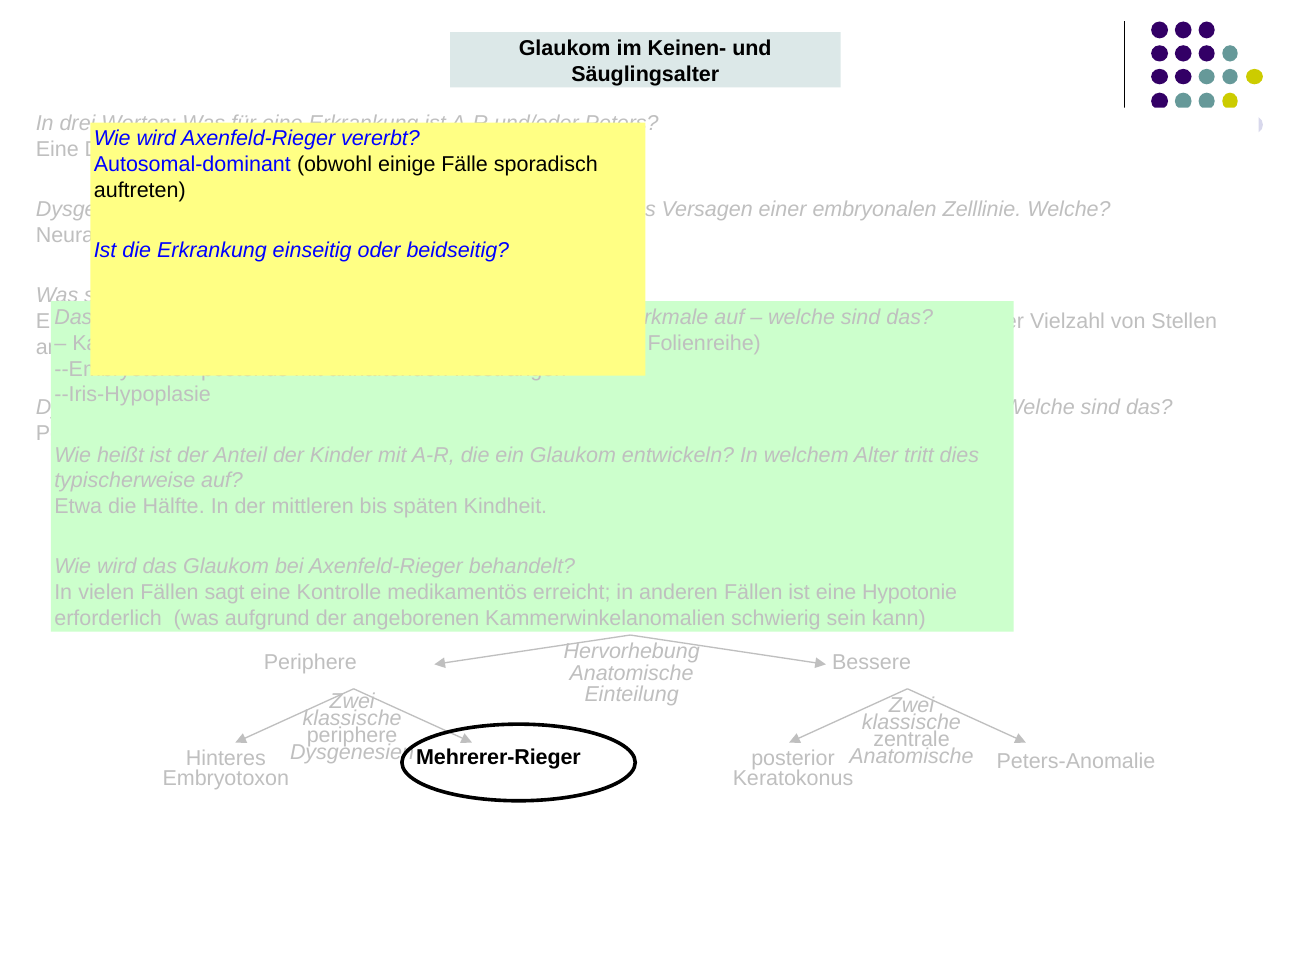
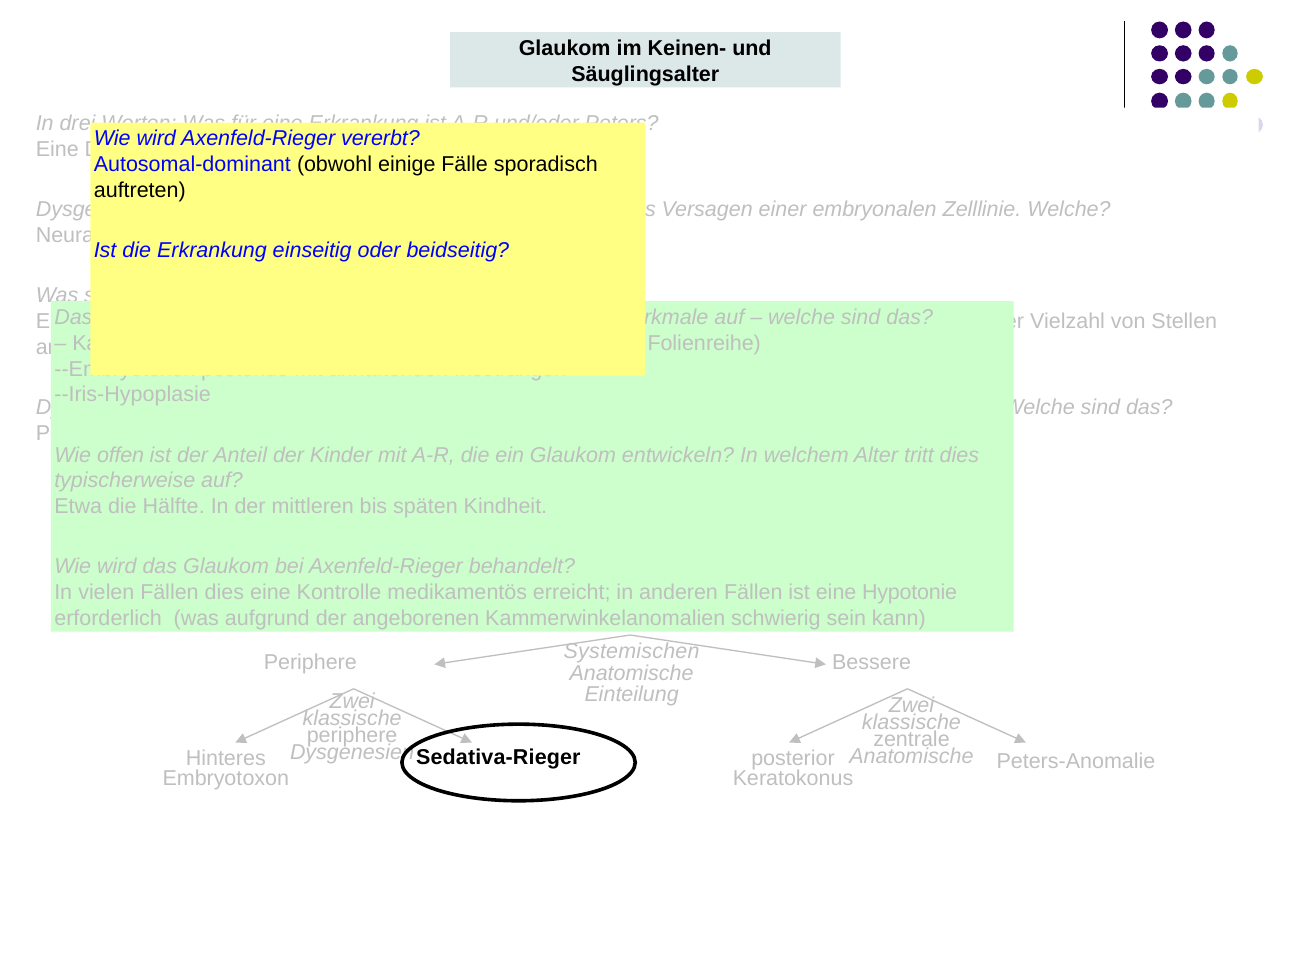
heißt: heißt -> offen (121, 455)
Fällen sagt: sagt -> dies (224, 593)
Hervorhebung: Hervorhebung -> Systemischen (632, 652)
Mehrerer-Rieger: Mehrerer-Rieger -> Sedativa-Rieger (498, 758)
